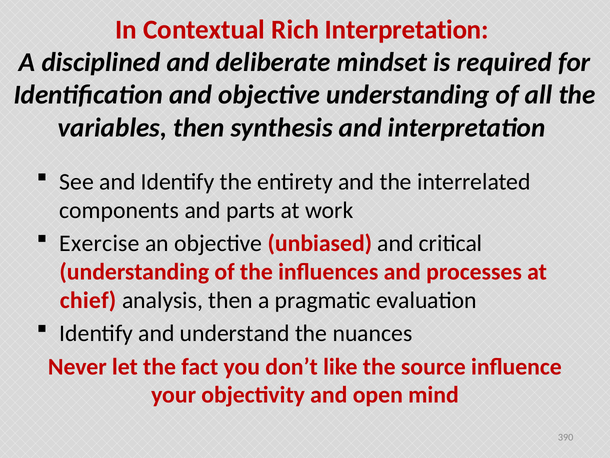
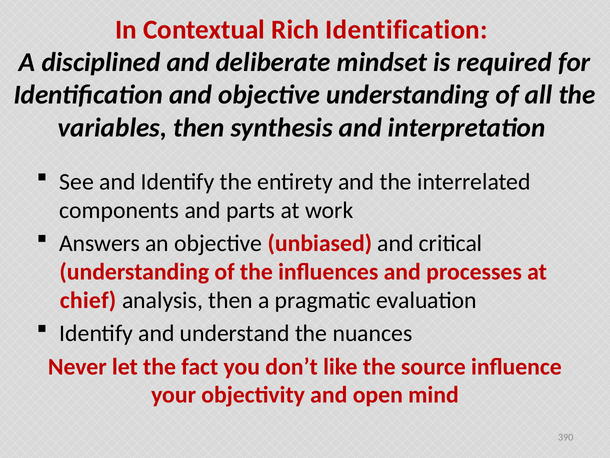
Rich Interpretation: Interpretation -> Identification (407, 30)
Exercise: Exercise -> Answers (100, 243)
